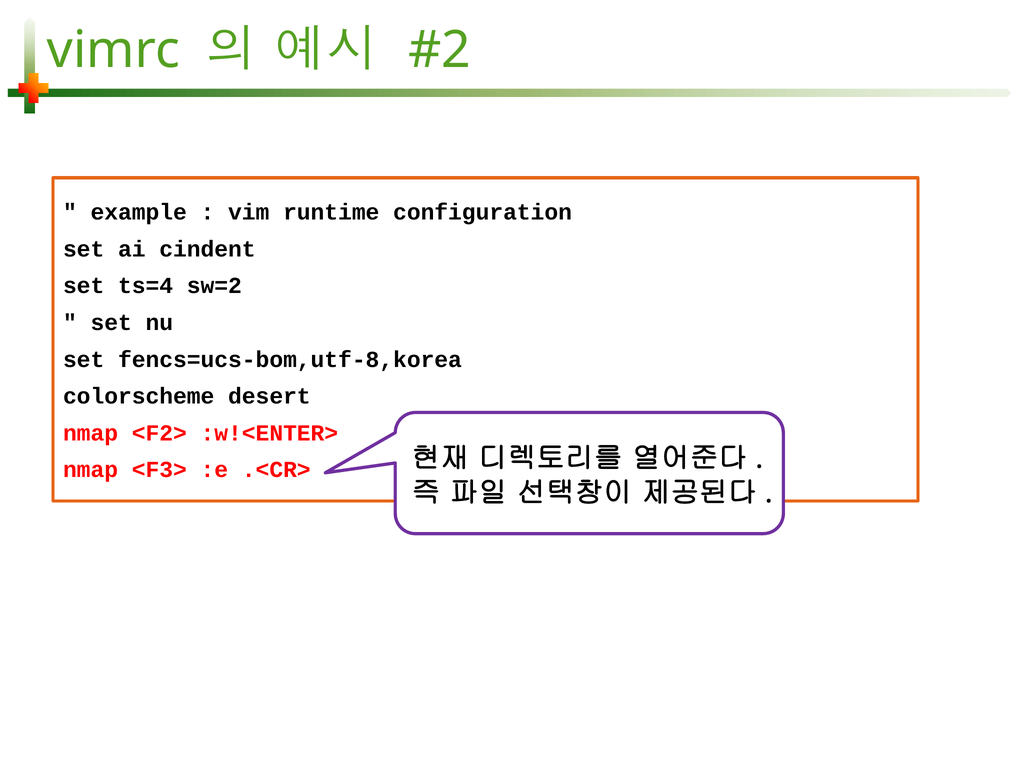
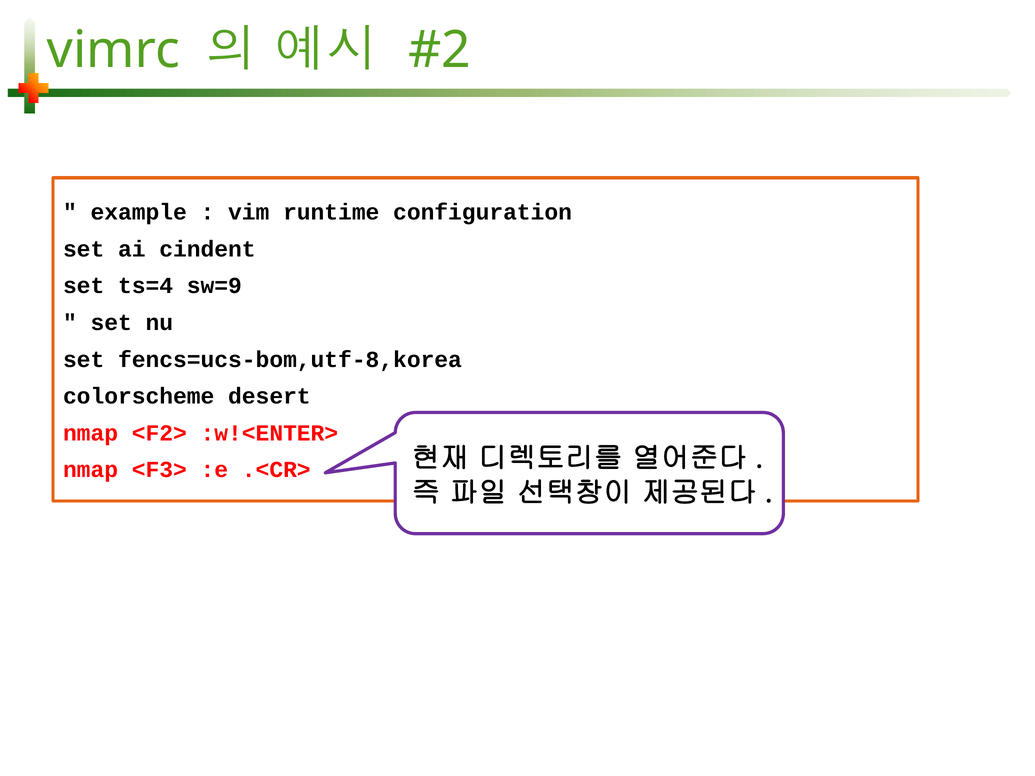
sw=2: sw=2 -> sw=9 (214, 286)
